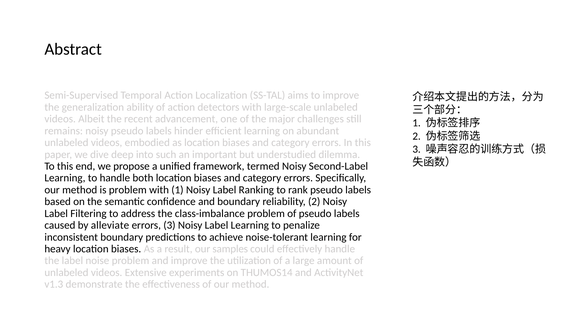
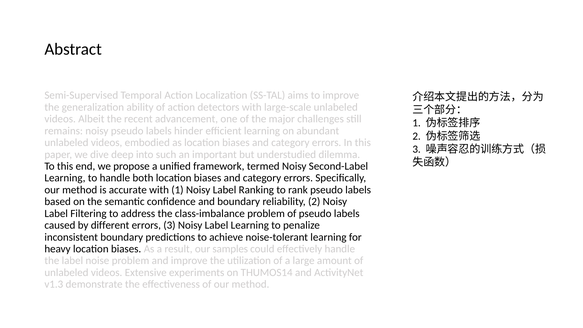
is problem: problem -> accurate (128, 190)
alleviate: alleviate -> different (110, 225)
